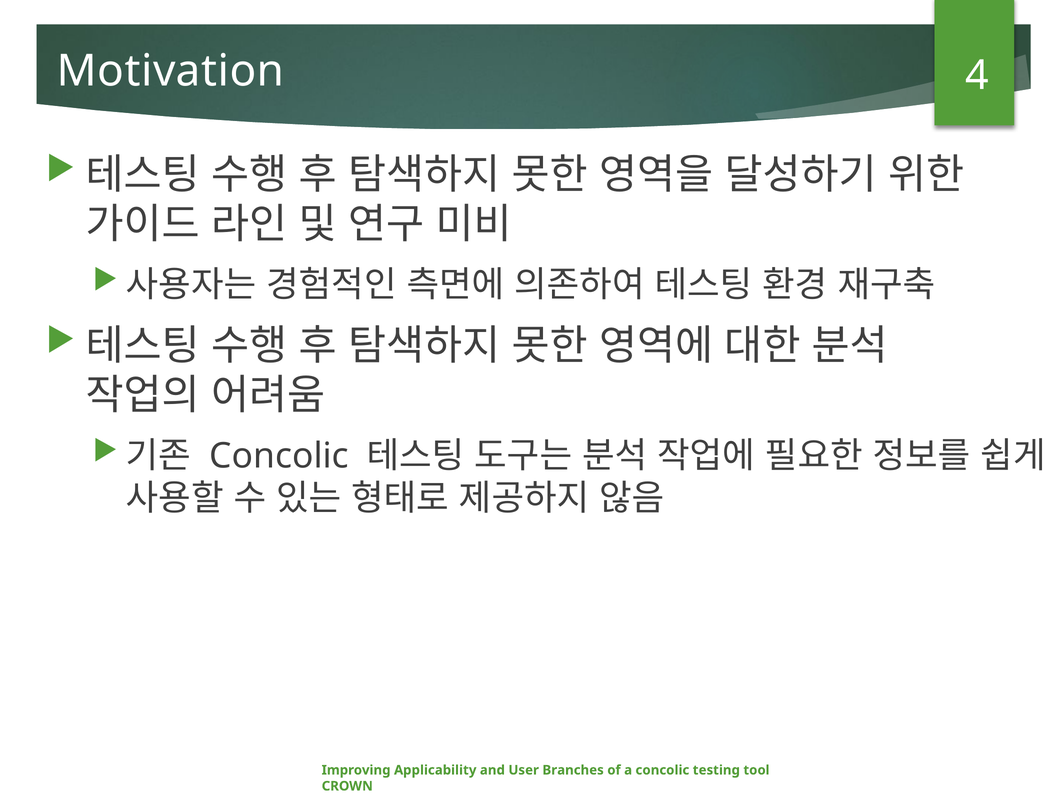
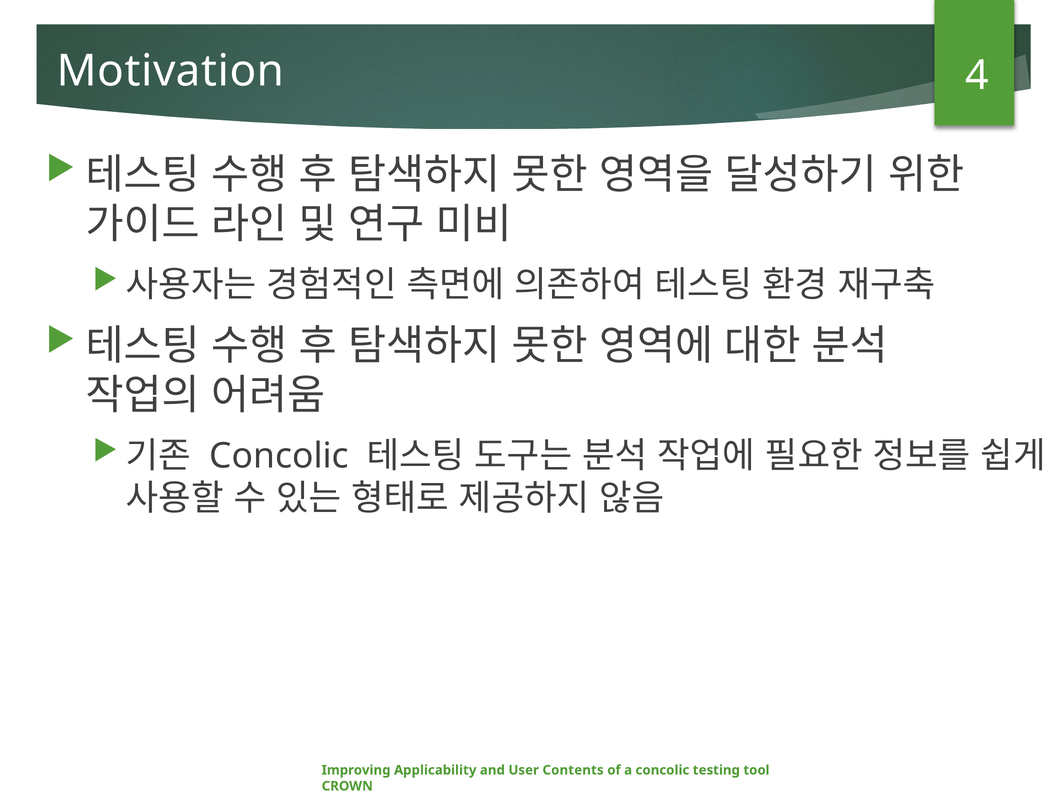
Branches: Branches -> Contents (573, 769)
